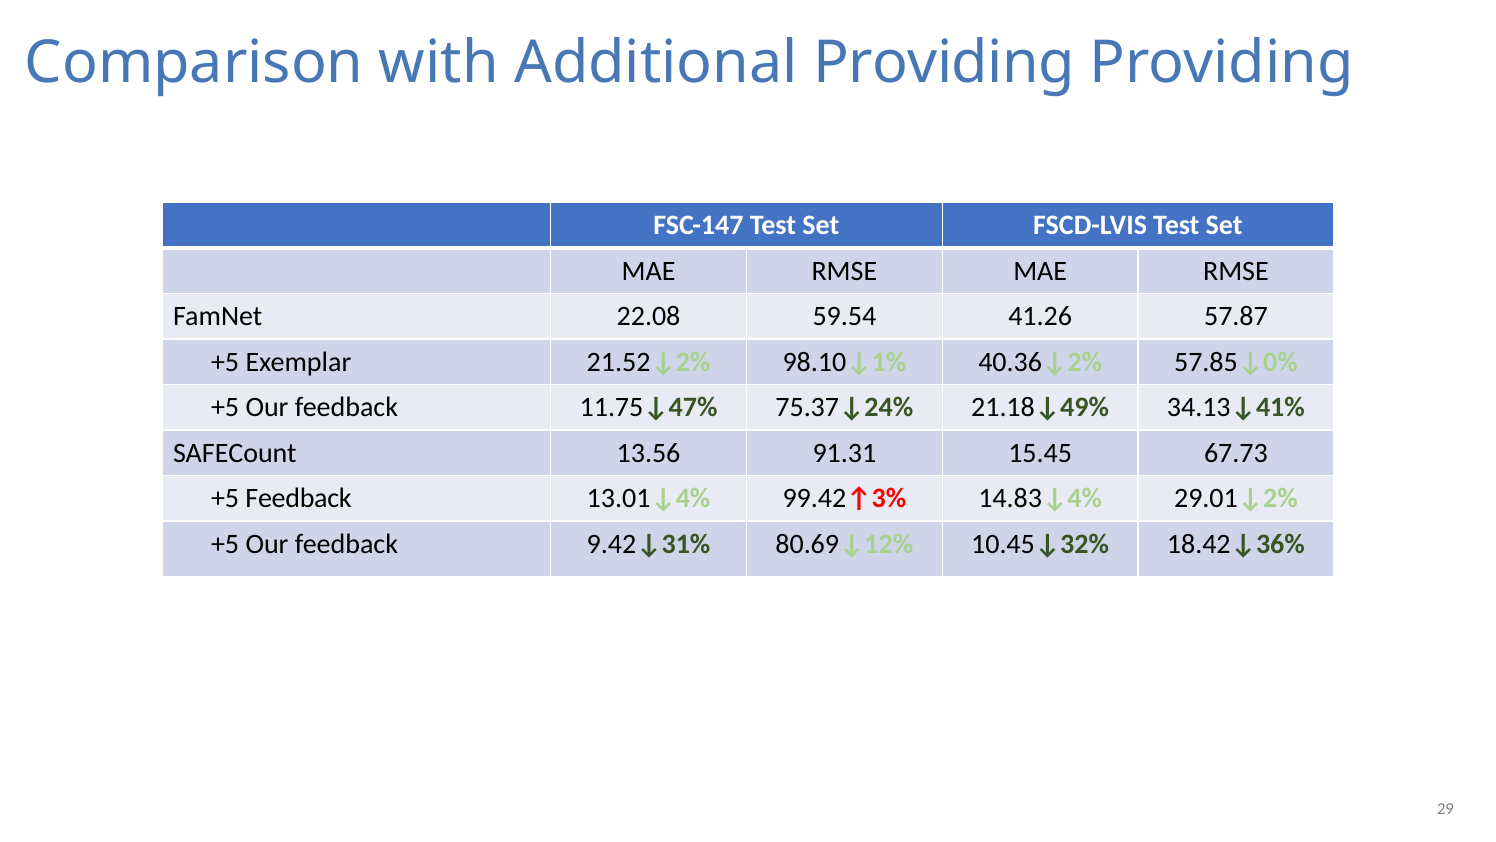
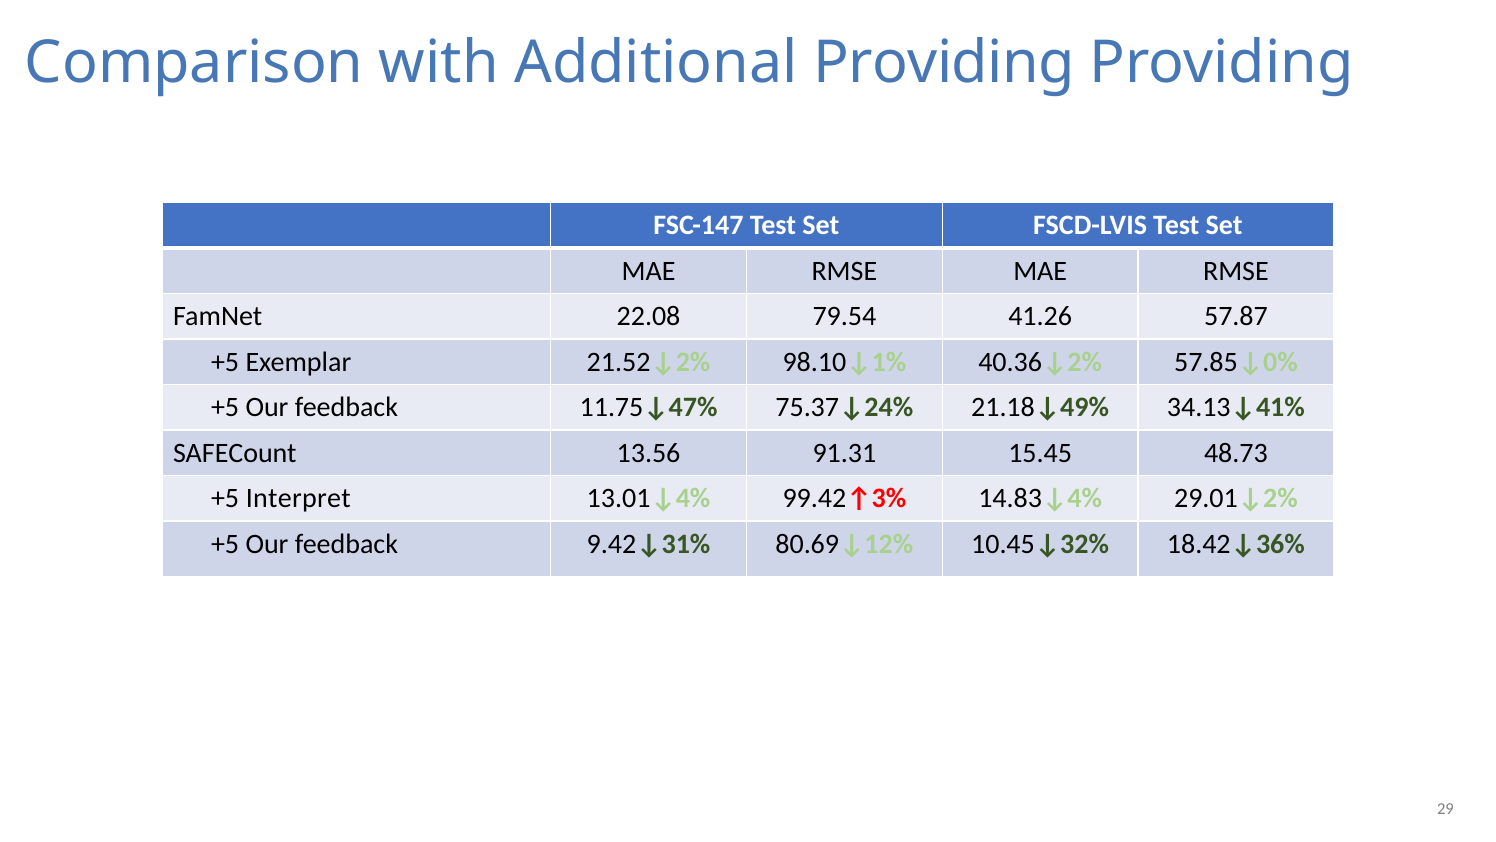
59.54: 59.54 -> 79.54 (844, 316)
67.73: 67.73 -> 48.73 (1236, 453)
+5 Feedback: Feedback -> Interpret (298, 498)
